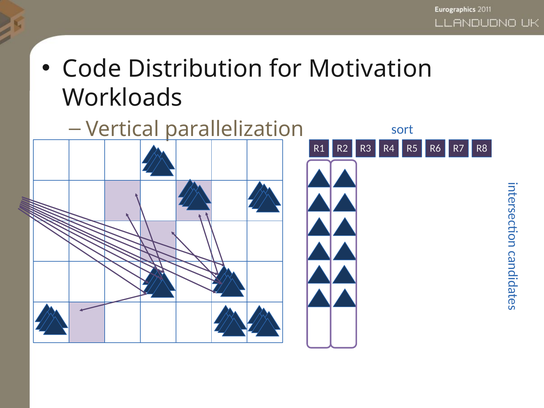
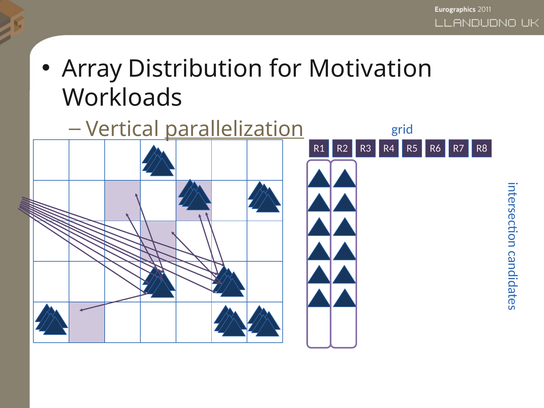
Code: Code -> Array (92, 69)
parallelization underline: none -> present (234, 129)
sort: sort -> grid (402, 129)
